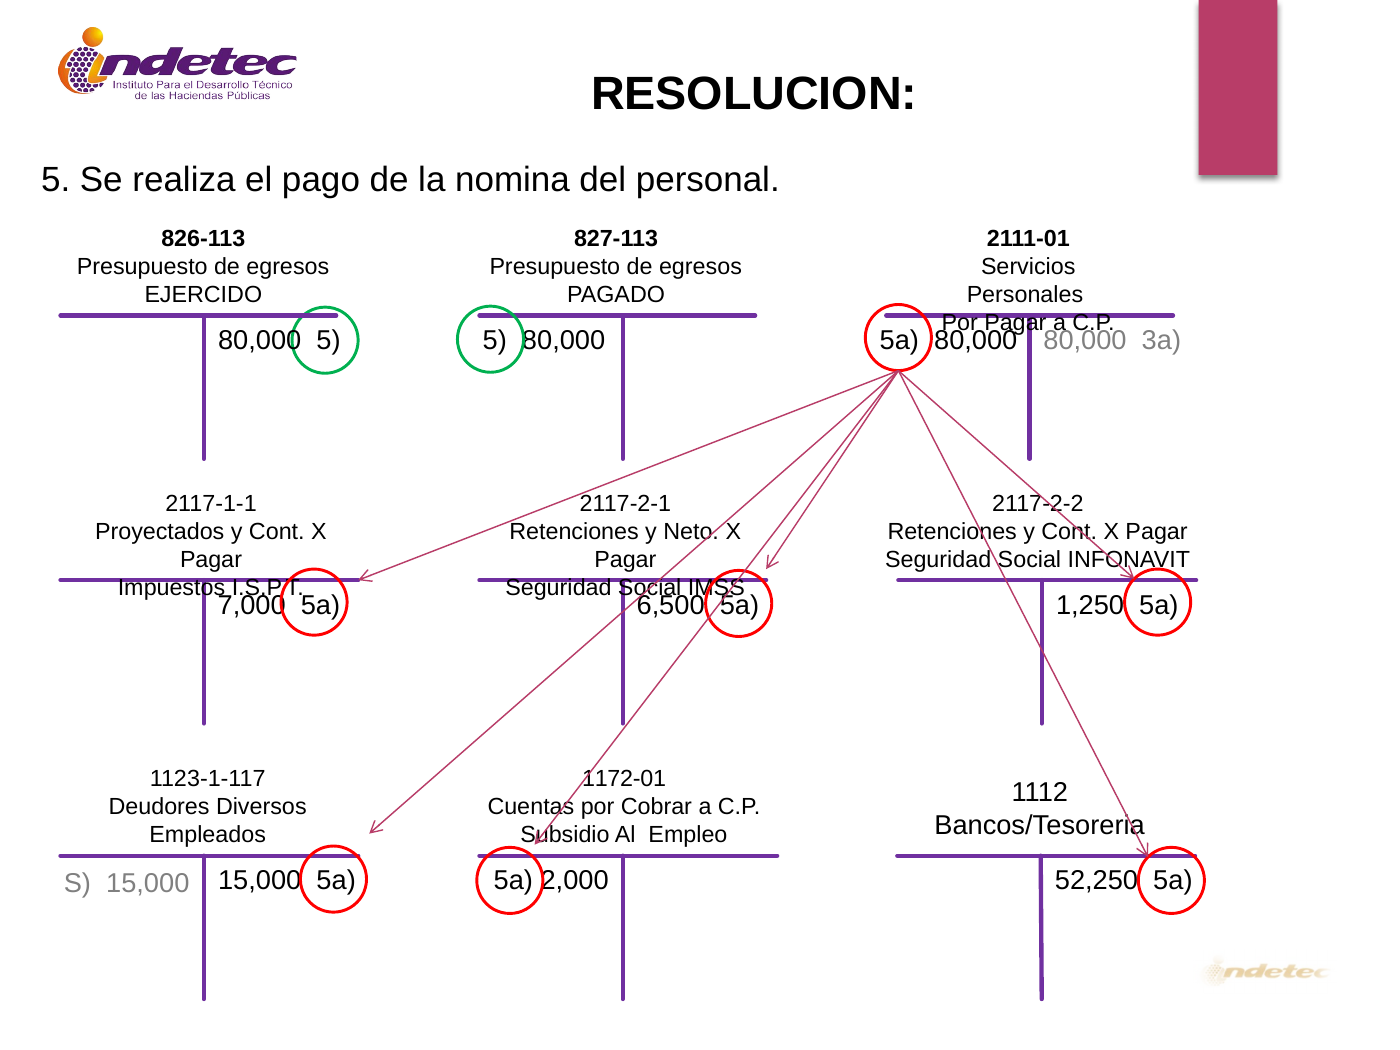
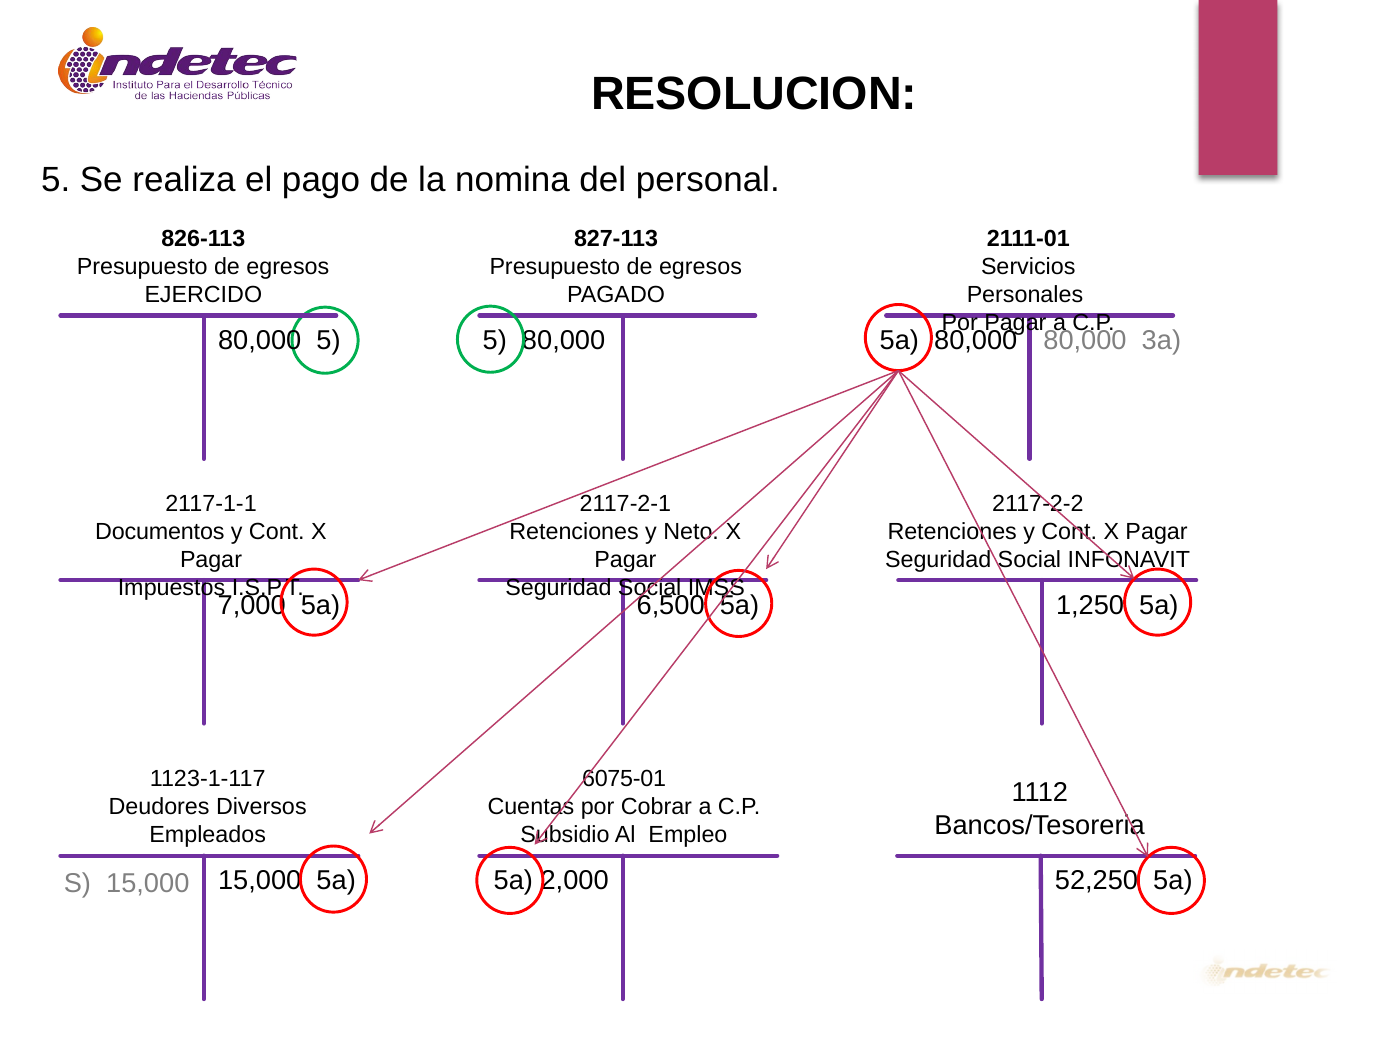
Proyectados: Proyectados -> Documentos (160, 531)
1172-01: 1172-01 -> 6075-01 (624, 779)
